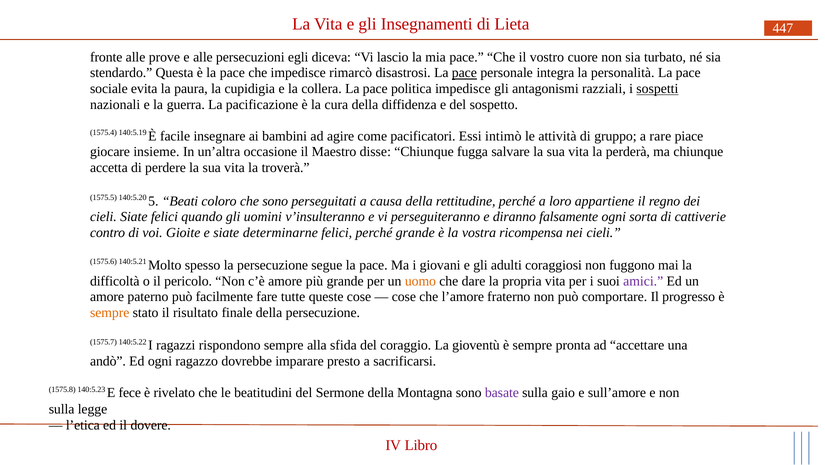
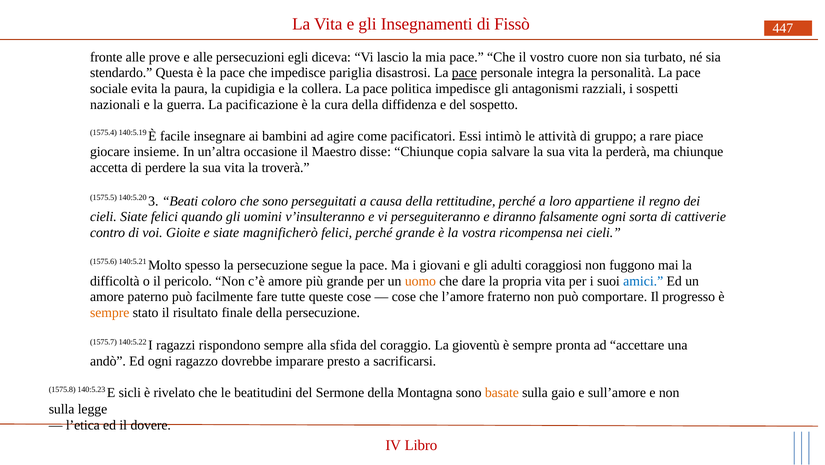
Lieta: Lieta -> Fissò (512, 24)
rimarcò: rimarcò -> pariglia (351, 73)
sospetti underline: present -> none (657, 89)
fugga: fugga -> copia (472, 152)
5: 5 -> 3 (153, 201)
determinarne: determinarne -> magnificherò (280, 232)
amici colour: purple -> blue (643, 281)
fece: fece -> sicli (130, 393)
basate colour: purple -> orange (502, 393)
